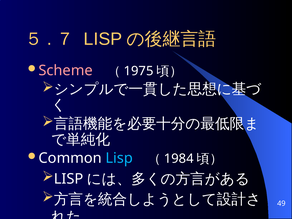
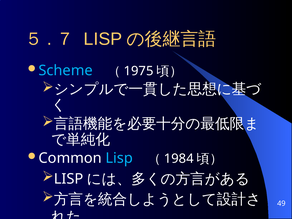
Scheme colour: pink -> light blue (66, 70)
